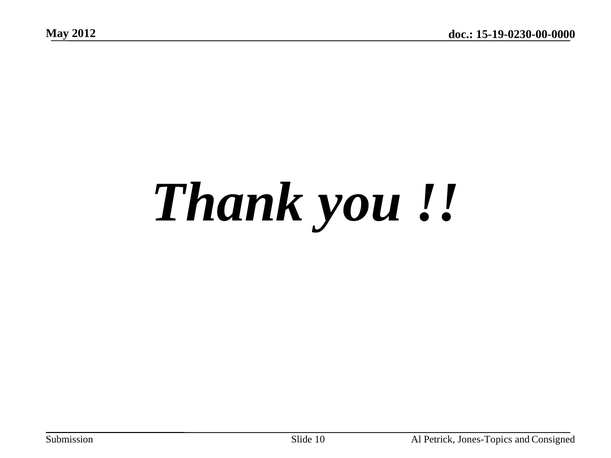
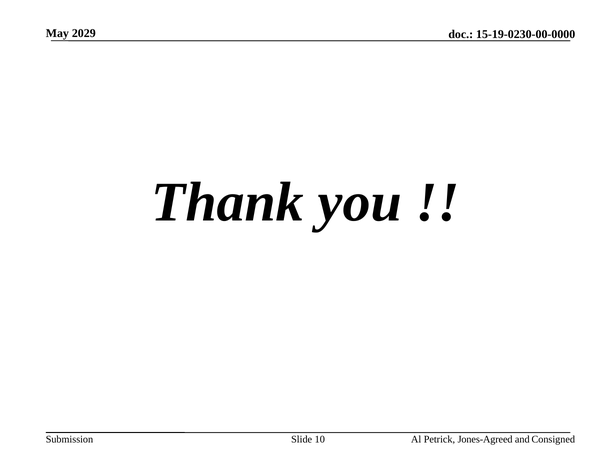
2012: 2012 -> 2029 (84, 33)
Jones-Topics: Jones-Topics -> Jones-Agreed (485, 439)
